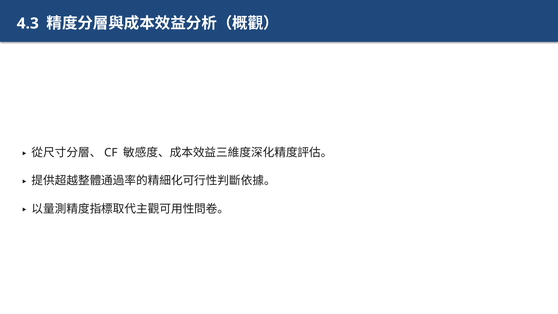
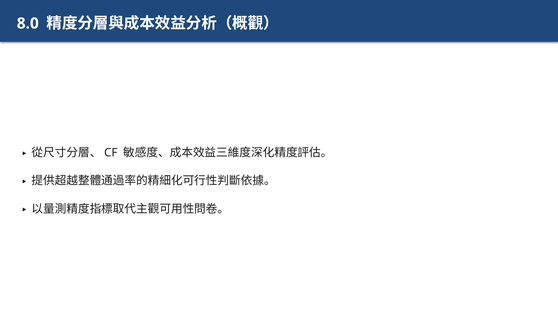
4.3: 4.3 -> 8.0 (28, 23)
